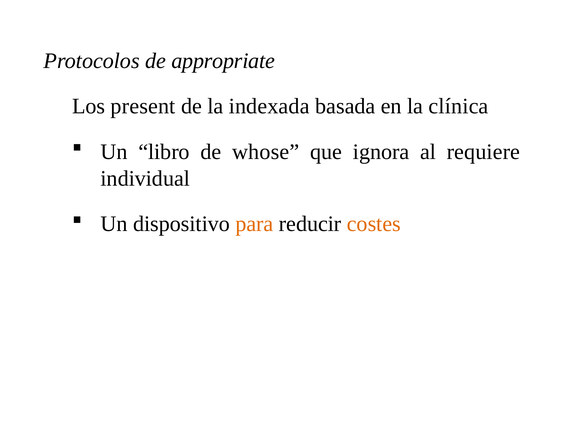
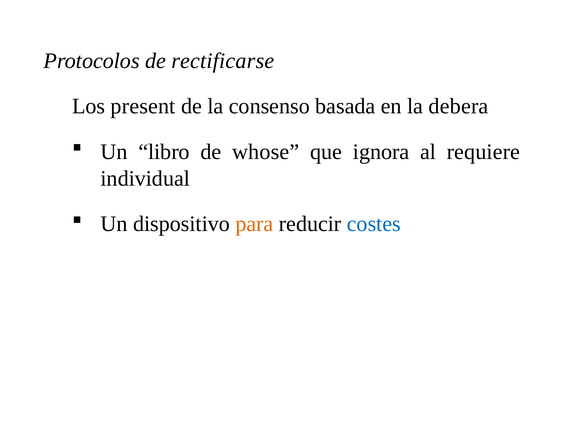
appropriate: appropriate -> rectificarse (223, 61)
indexada: indexada -> consenso (269, 106)
clínica: clínica -> debera (459, 106)
costes colour: orange -> blue (374, 224)
